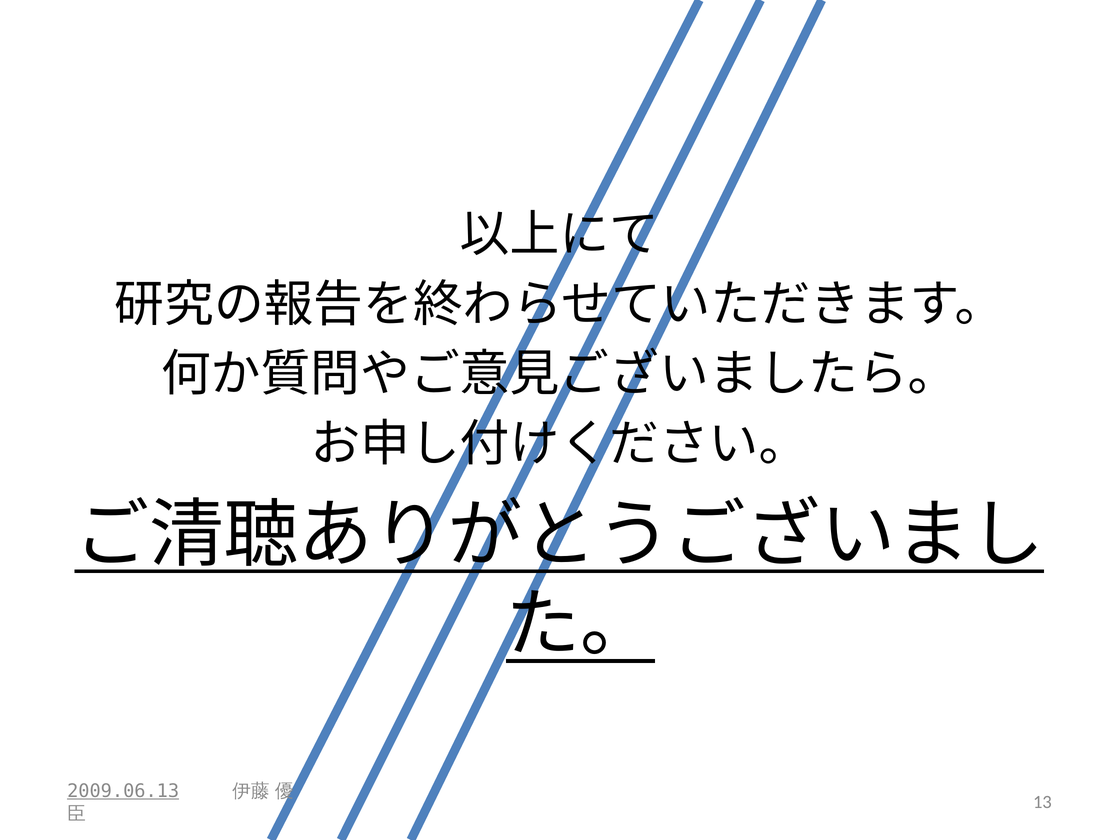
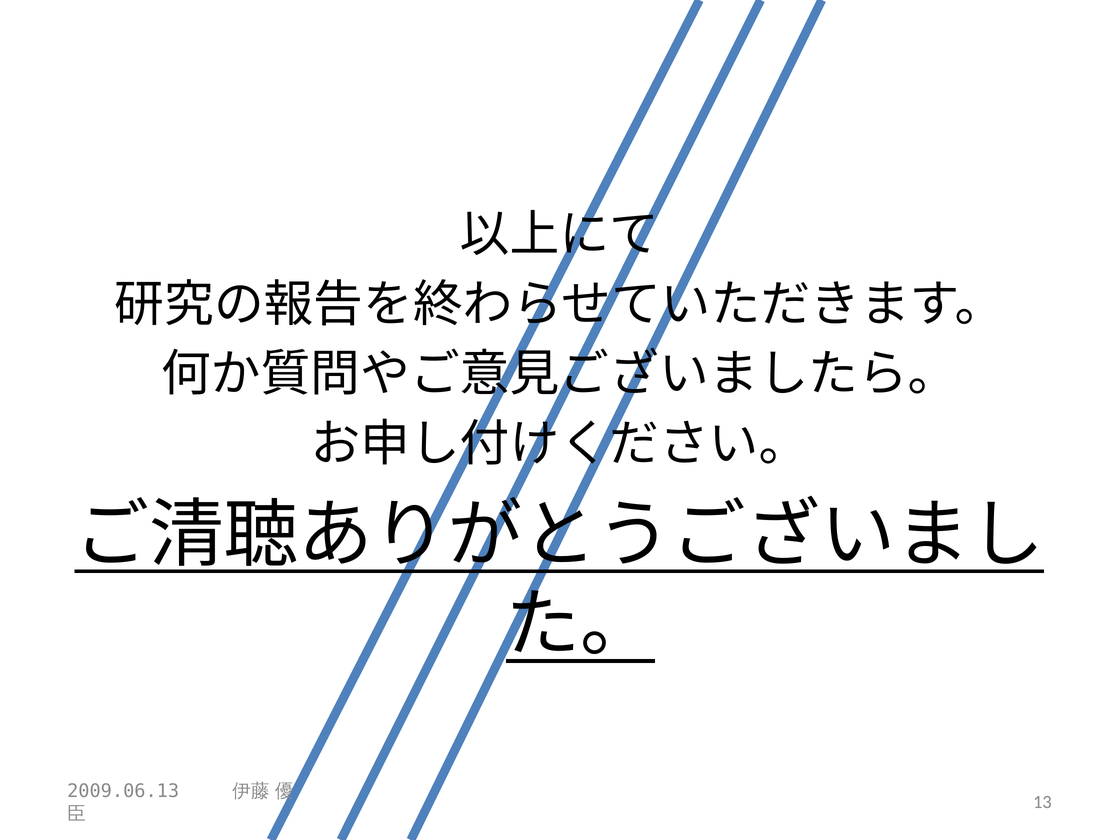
2009.06.13 underline: present -> none (123, 790)
